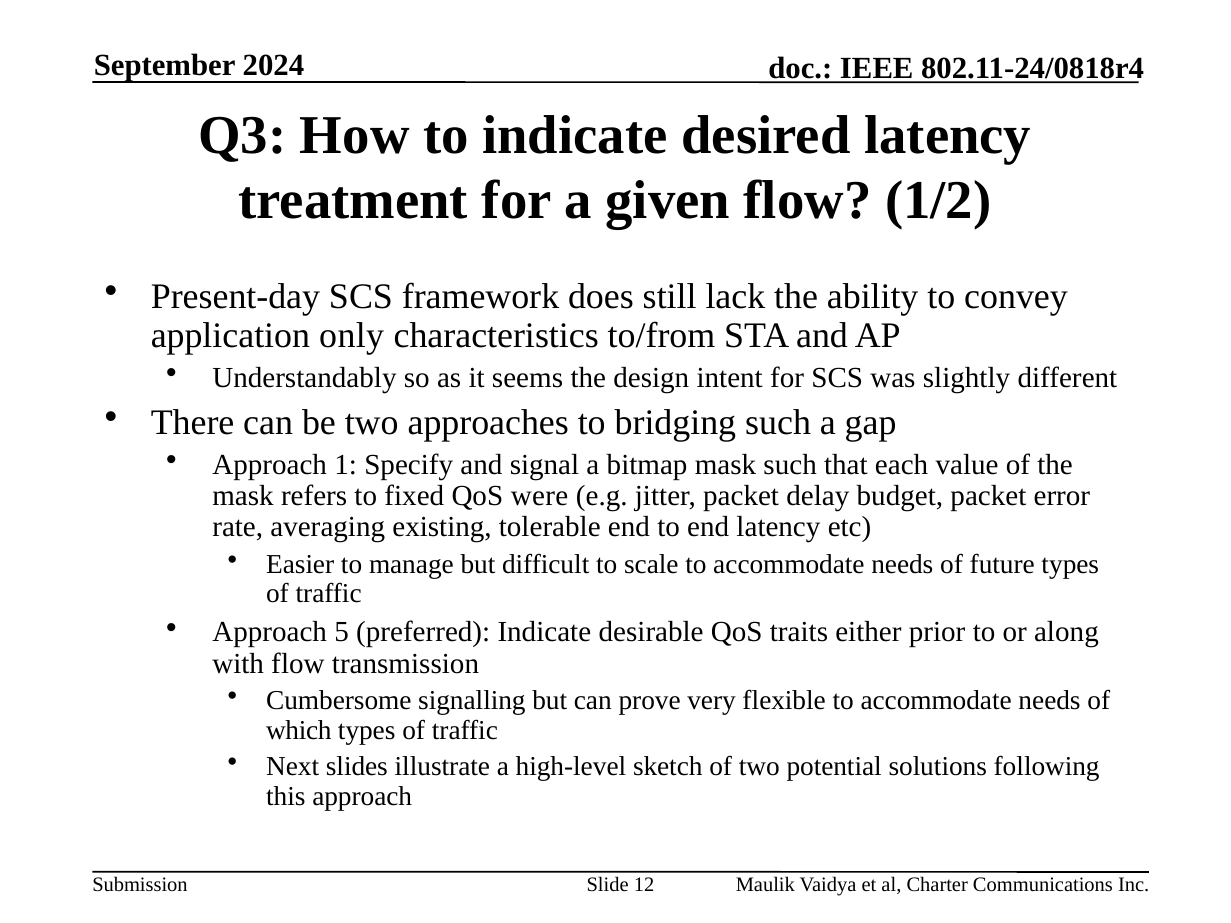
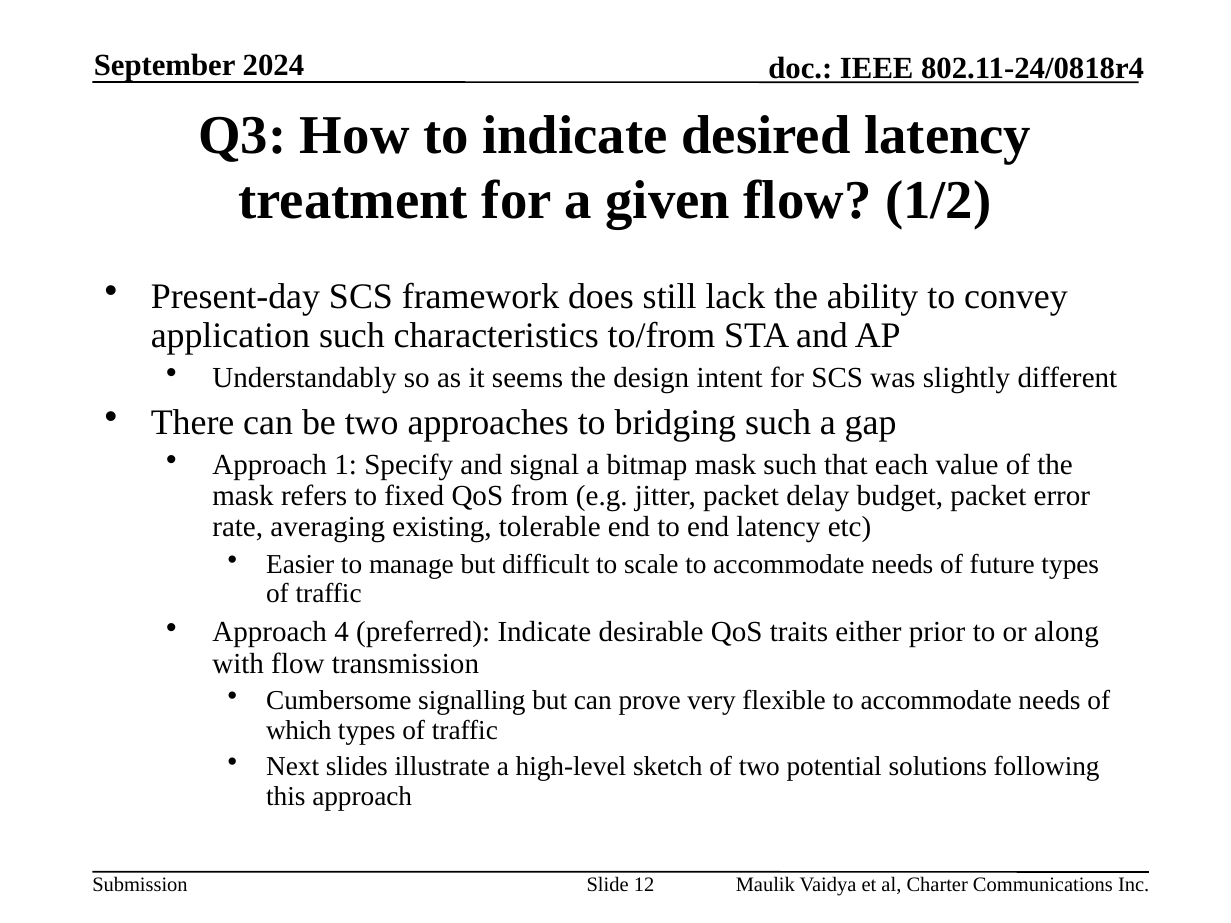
application only: only -> such (352, 336)
were: were -> from (539, 496)
5: 5 -> 4 (342, 632)
